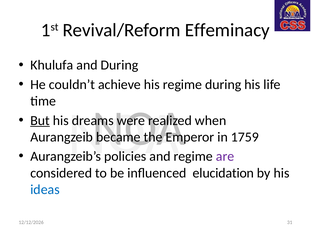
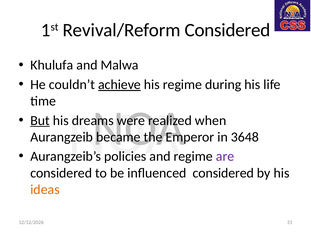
Revival/Reform Effeminacy: Effeminacy -> Considered (227, 30)
and During: During -> Malwa (120, 65)
achieve underline: none -> present (119, 85)
1759: 1759 -> 3648 (245, 137)
influenced elucidation: elucidation -> considered (223, 173)
ideas colour: blue -> orange (45, 190)
